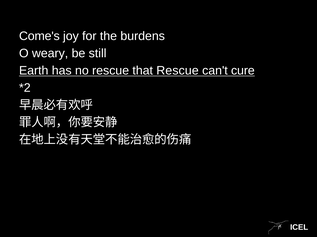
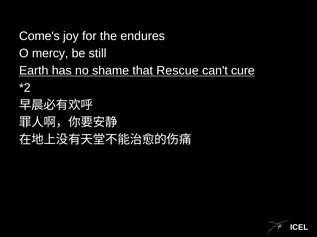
burdens: burdens -> endures (143, 36)
weary: weary -> mercy (50, 54)
no rescue: rescue -> shame (111, 71)
